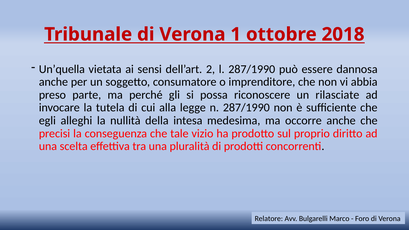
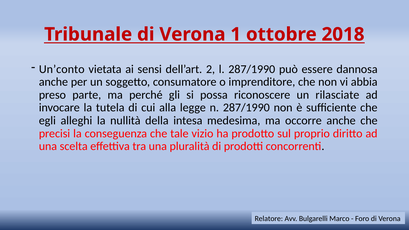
Un’quella: Un’quella -> Un’conto (62, 69)
